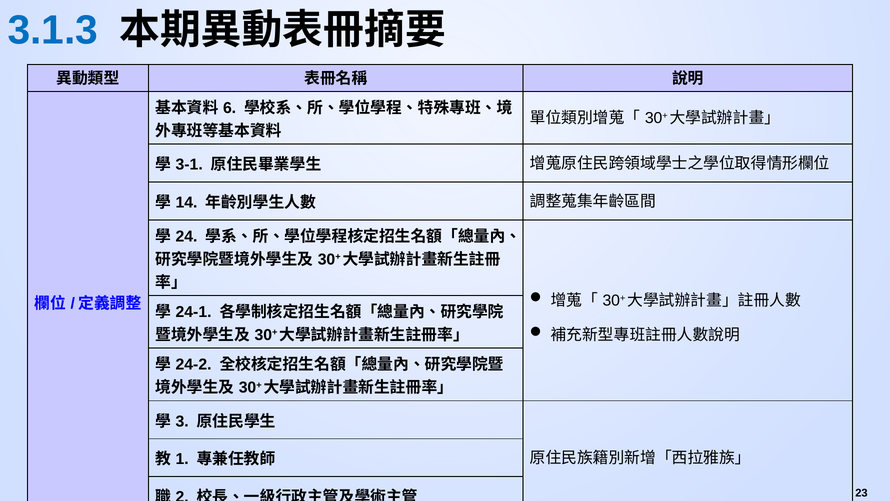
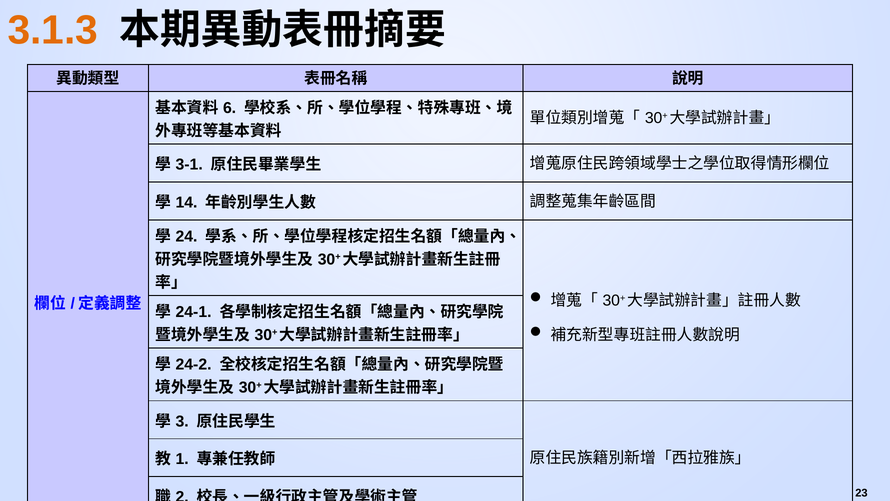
3.1.3 colour: blue -> orange (53, 31)
